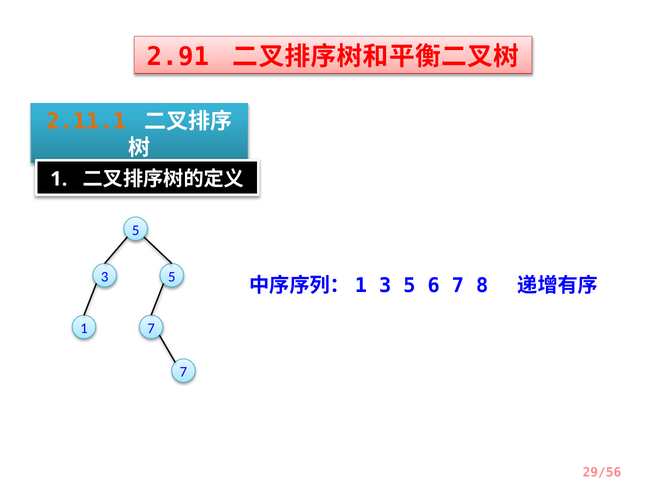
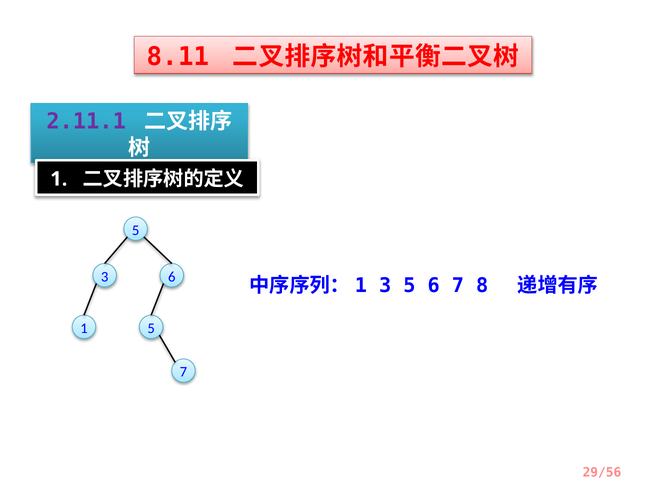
2.91: 2.91 -> 8.11 (178, 57)
2.11.1 colour: orange -> purple (86, 121)
5: 5 -> 6 (172, 277)
1 7: 7 -> 5 (151, 328)
